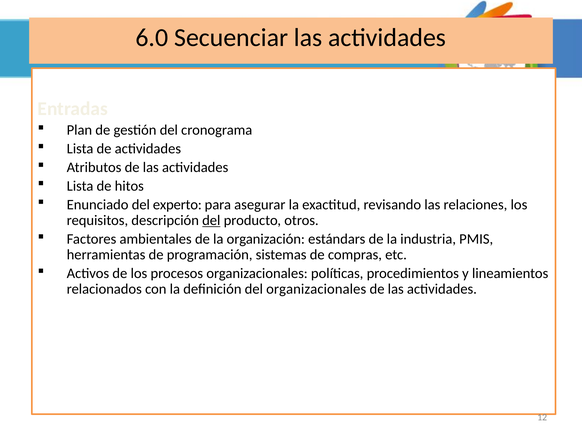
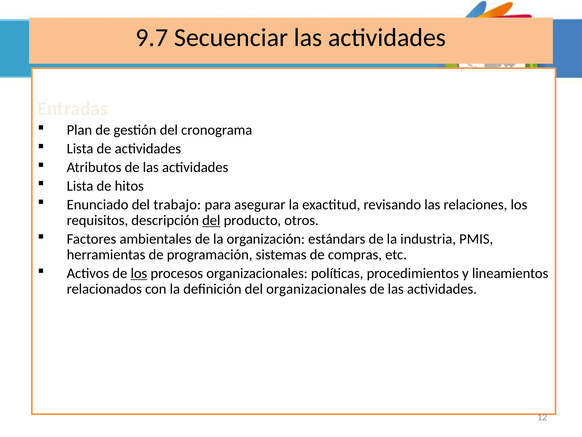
6.0: 6.0 -> 9.7 (152, 38)
experto: experto -> trabajo (177, 204)
los underline: none -> present (139, 273)
